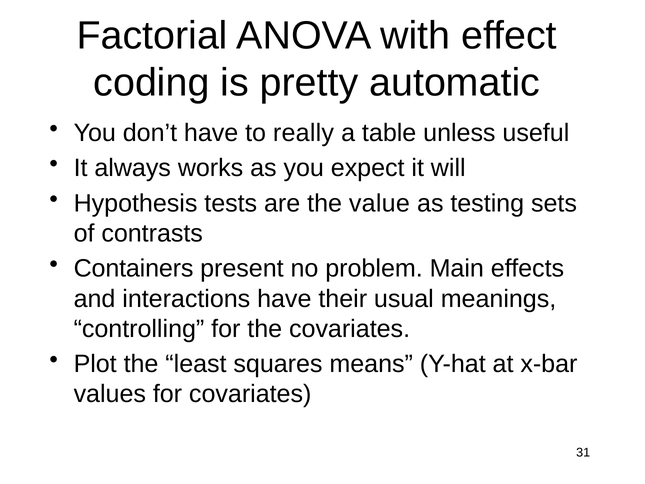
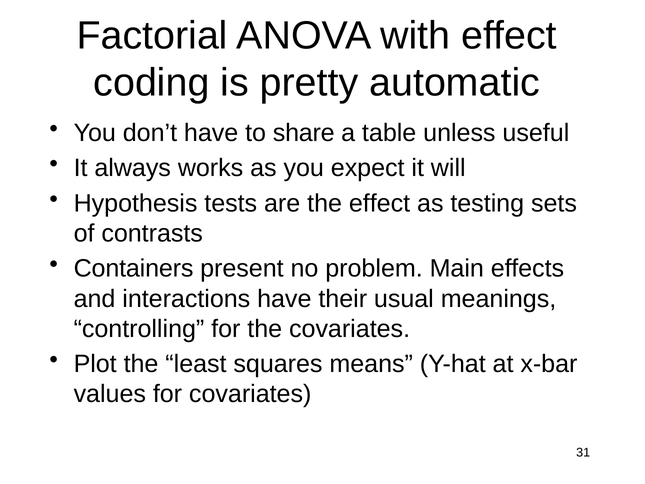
really: really -> share (304, 133)
the value: value -> effect (380, 203)
